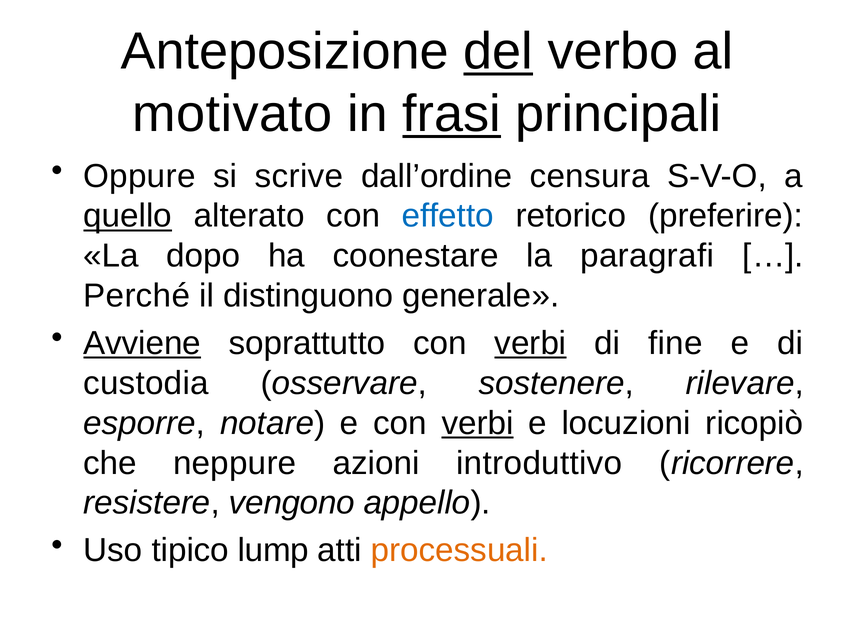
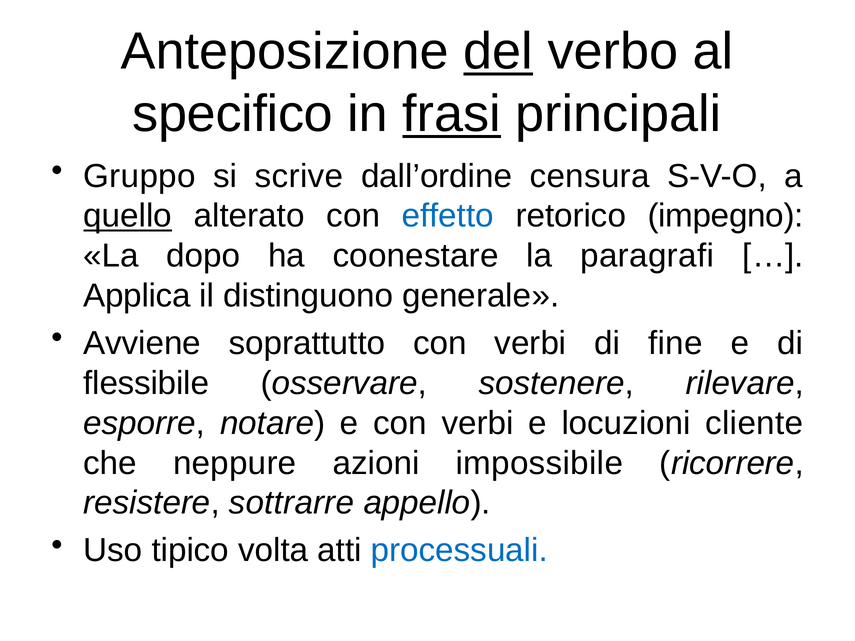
motivato: motivato -> specifico (233, 114)
Oppure: Oppure -> Gruppo (139, 176)
preferire: preferire -> impegno (726, 216)
Perché: Perché -> Applica (137, 296)
Avviene underline: present -> none (142, 343)
verbi underline: present -> none (530, 343)
custodia: custodia -> flessibile (146, 383)
verbi underline: present -> none (478, 423)
ricopiò: ricopiò -> cliente (754, 423)
introduttivo: introduttivo -> impossibile (539, 463)
vengono: vengono -> sottrarre (292, 503)
lump: lump -> volta (273, 551)
processuali colour: orange -> blue (459, 551)
